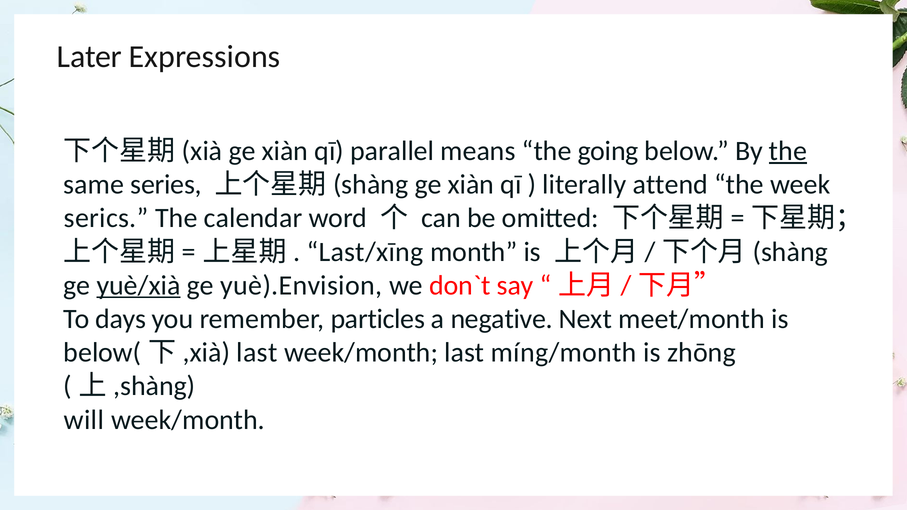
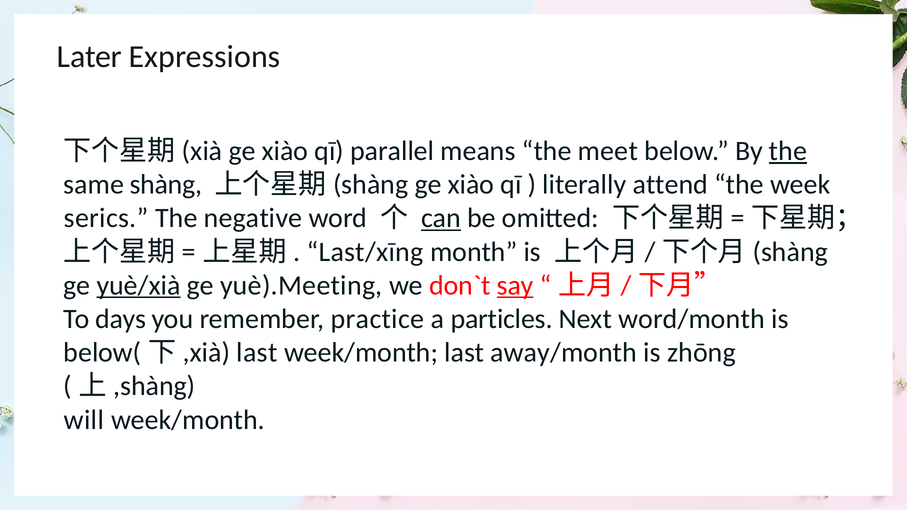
xiàn: xiàn -> xiào (285, 151)
going: going -> meet (608, 151)
series: series -> shàng (166, 185)
xiàn: xiàn -> xiào (471, 185)
calendar: calendar -> negative (253, 218)
can underline: none -> present (441, 218)
yuè).Envision: yuè).Envision -> yuè).Meeting (301, 285)
say underline: none -> present (515, 285)
particles: particles -> practice (377, 319)
negative: negative -> particles (502, 319)
meet/month: meet/month -> word/month (691, 319)
míng/month: míng/month -> away/month (564, 353)
